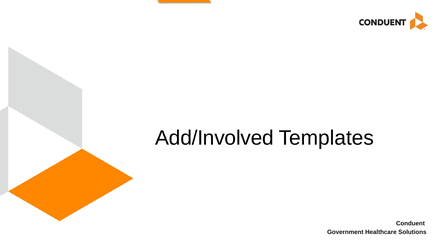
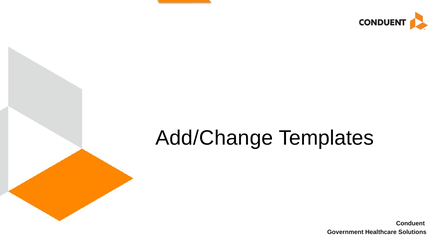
Add/Involved: Add/Involved -> Add/Change (214, 138)
